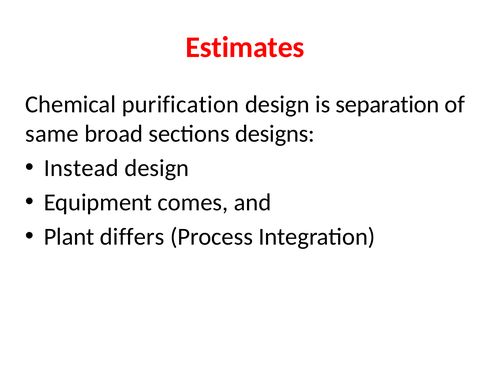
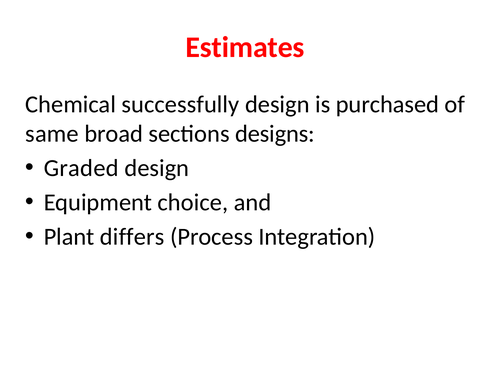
purification: purification -> successfully (180, 105)
separation: separation -> purchased (387, 105)
Instead: Instead -> Graded (81, 168)
comes: comes -> choice (193, 203)
